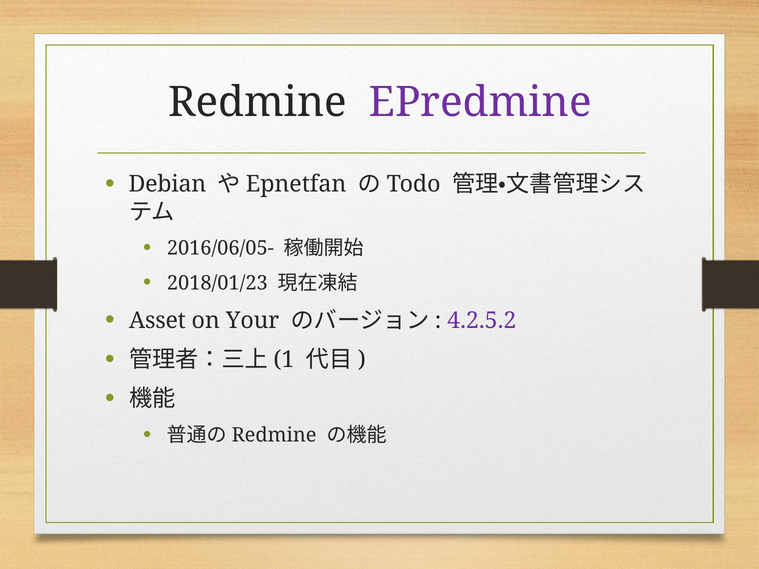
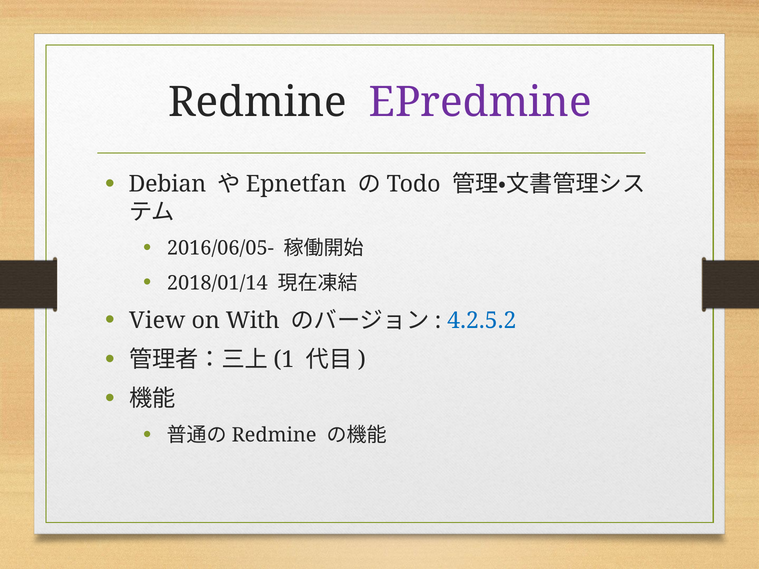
2018/01/23: 2018/01/23 -> 2018/01/14 (217, 283)
Asset: Asset -> View (157, 321)
Your: Your -> With (253, 321)
4.2.5.2 colour: purple -> blue (482, 321)
